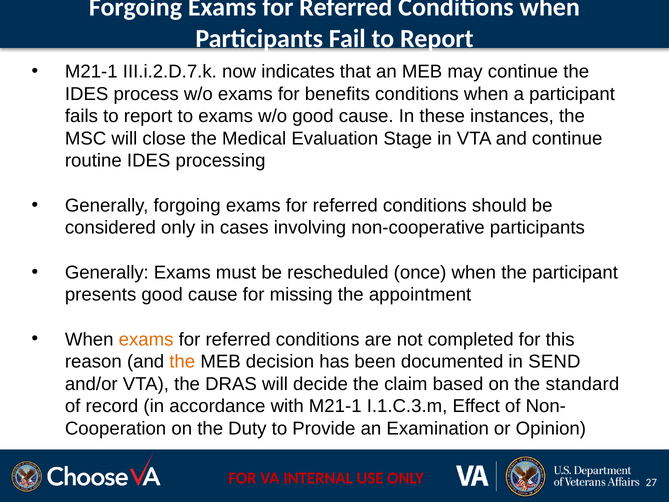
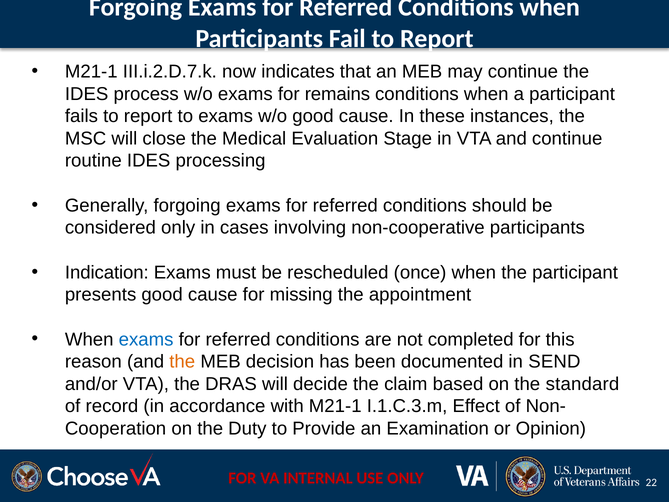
benefits: benefits -> remains (337, 94)
Generally: Generally -> Indication (107, 272)
exams colour: orange -> blue (146, 339)
27: 27 -> 22 (651, 482)
